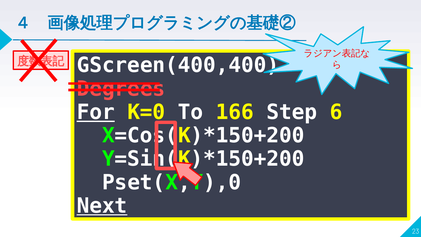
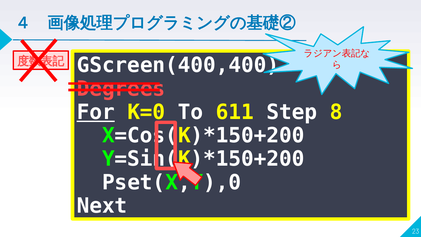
166: 166 -> 611 (235, 112)
6: 6 -> 8 (336, 112)
Next underline: present -> none (102, 206)
